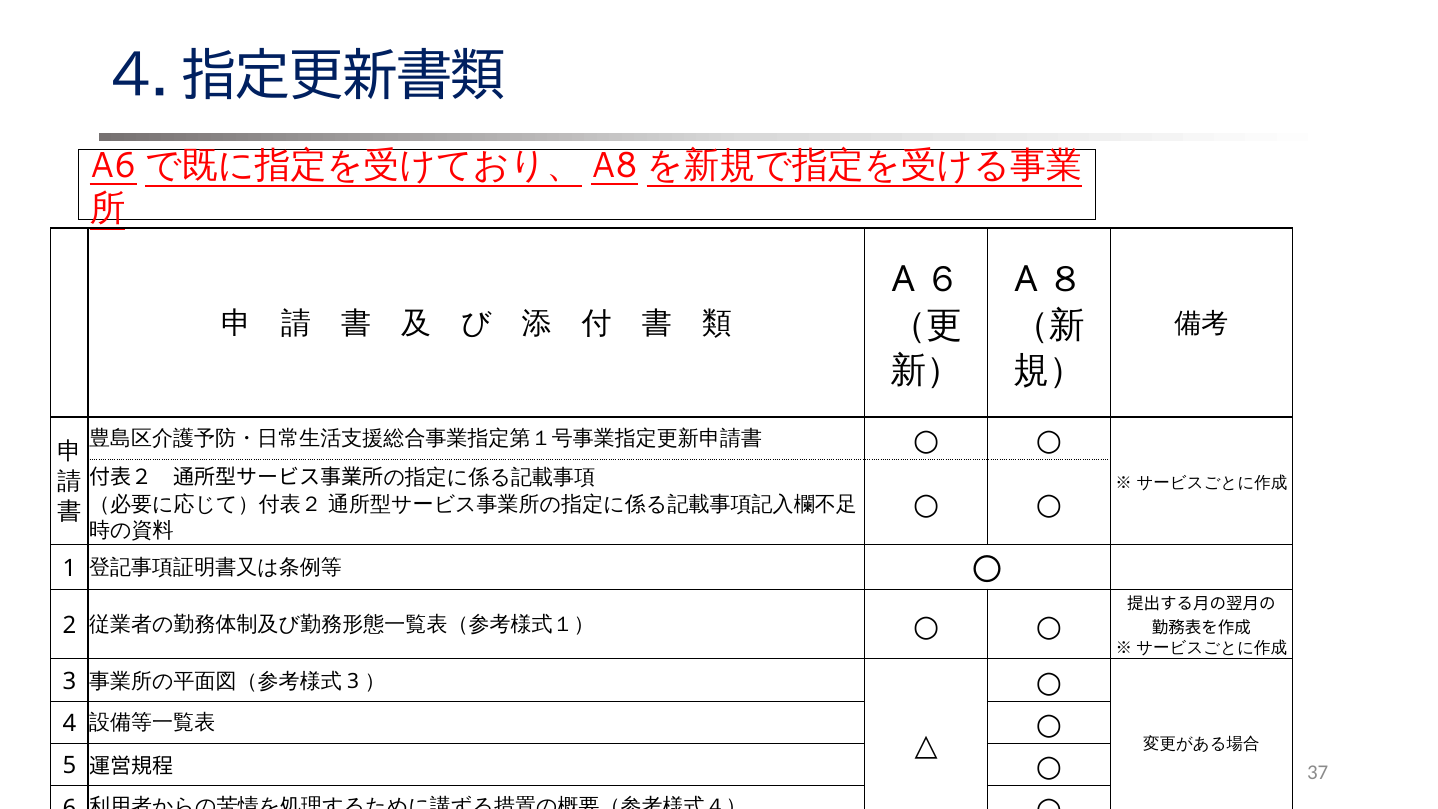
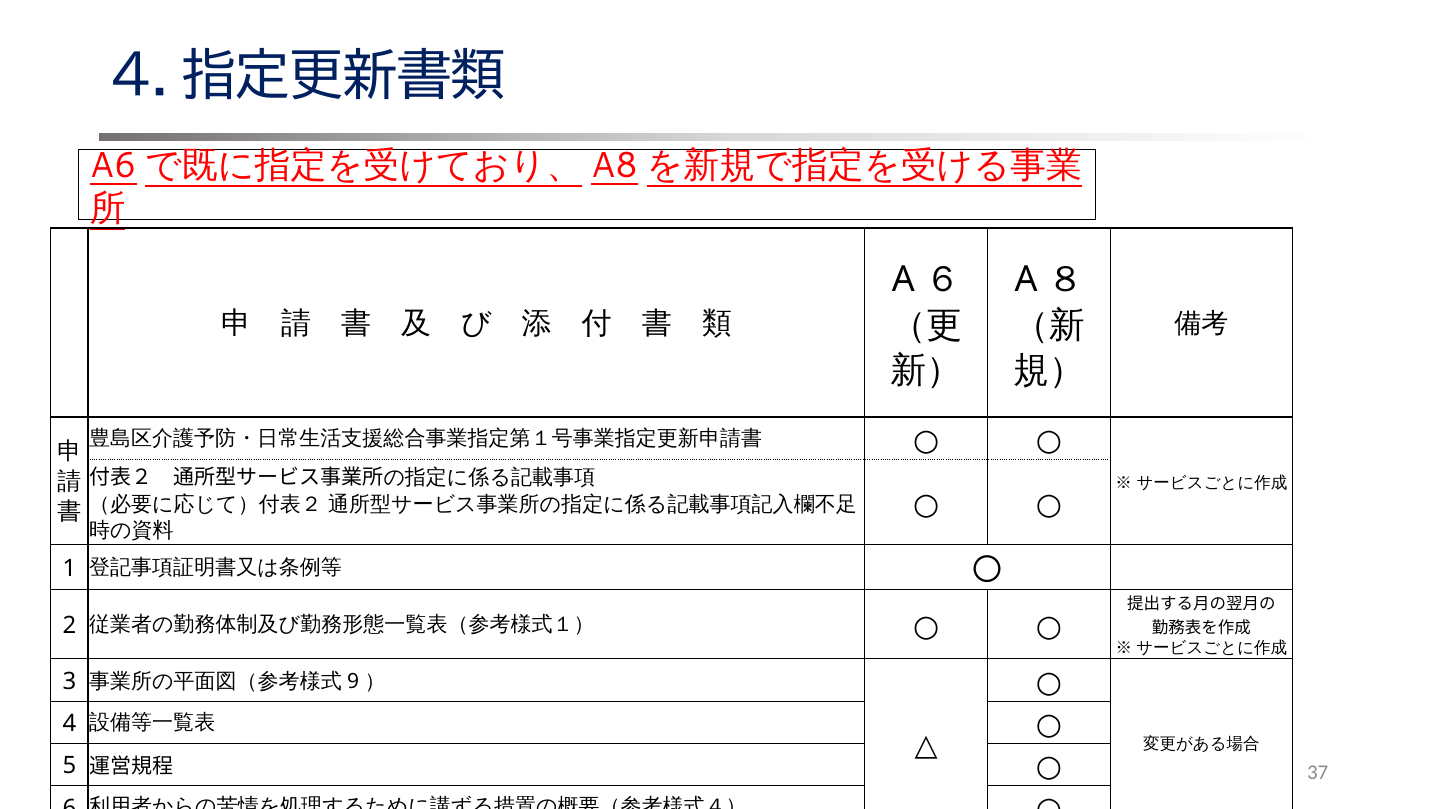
3: 3 -> 9 (353, 681)
